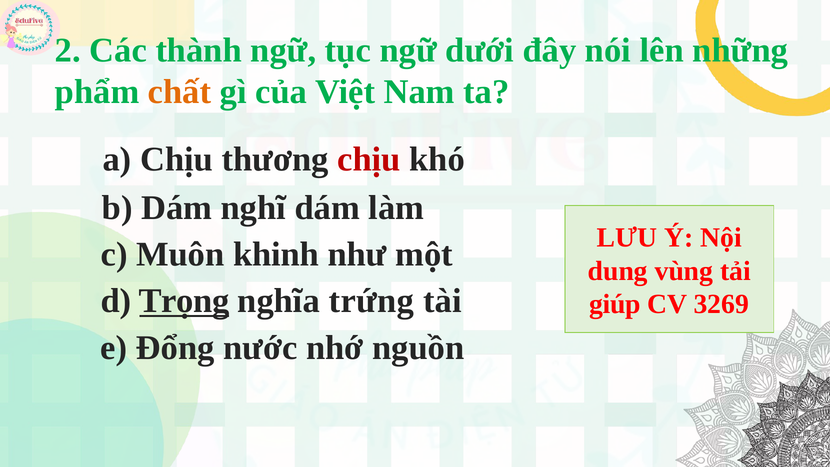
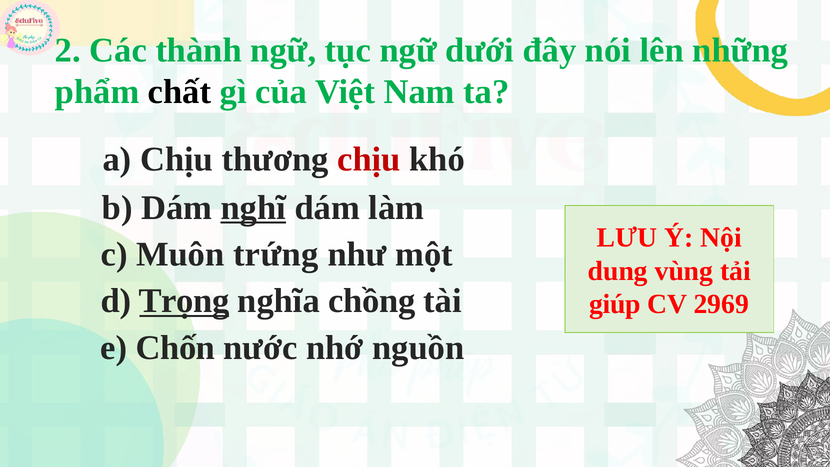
chất colour: orange -> black (180, 92)
nghĩ underline: none -> present (253, 208)
khinh: khinh -> trứng (276, 254)
trứng: trứng -> chồng (372, 301)
3269: 3269 -> 2969 (721, 304)
Đổng: Đổng -> Chốn (175, 348)
